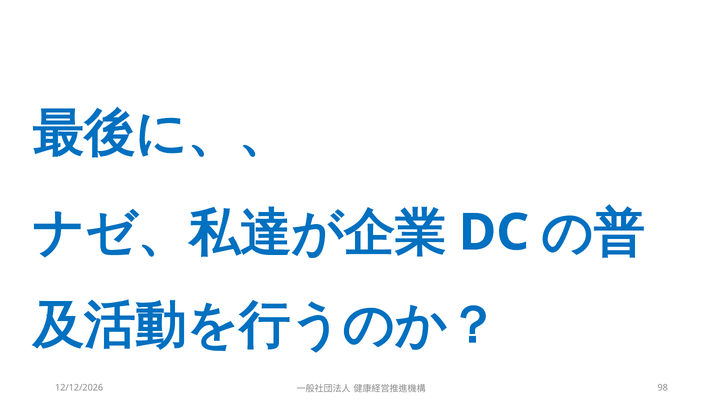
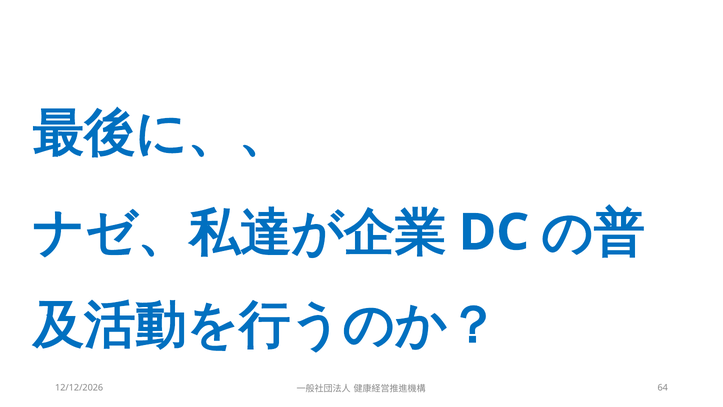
98: 98 -> 64 (663, 388)
